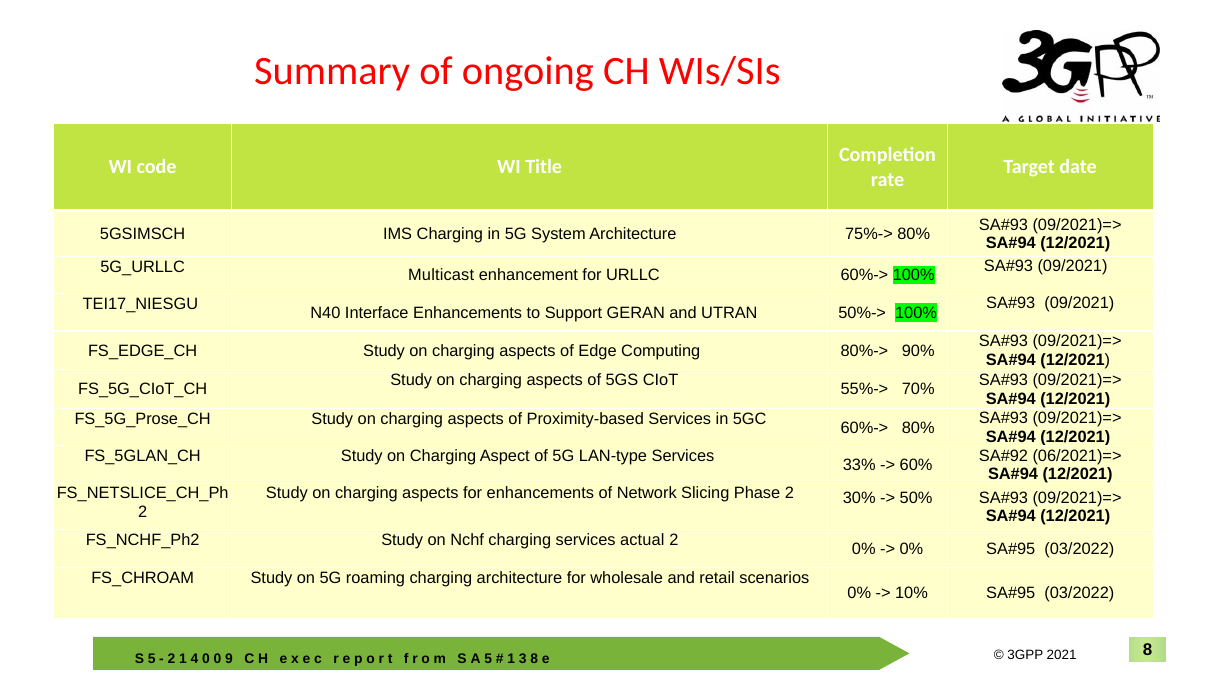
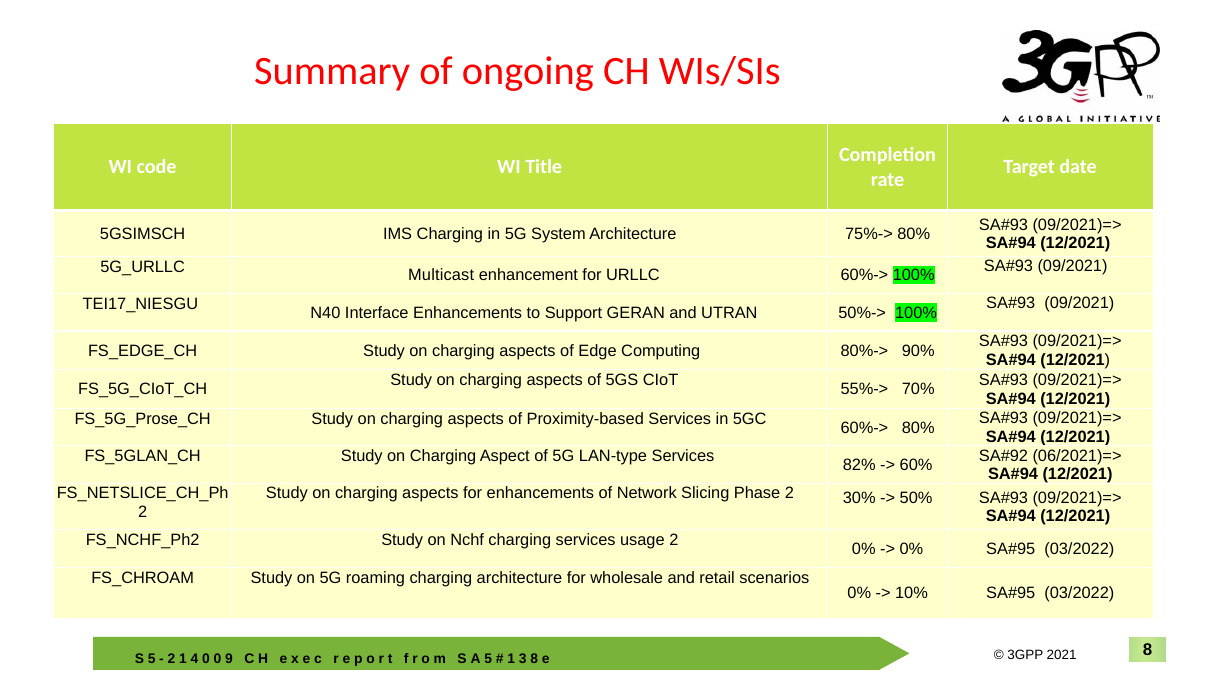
33%: 33% -> 82% (859, 465)
actual: actual -> usage (642, 540)
